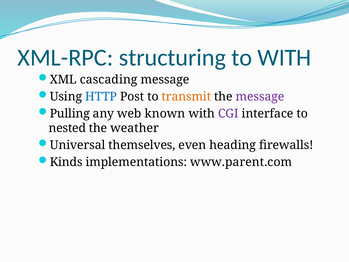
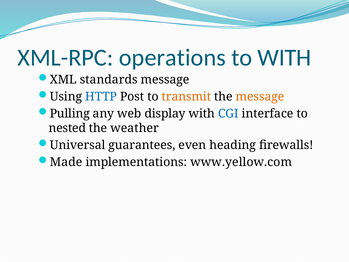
structuring: structuring -> operations (172, 58)
cascading: cascading -> standards (109, 80)
message colour: purple -> orange (260, 97)
known: known -> display (165, 114)
CGI colour: purple -> blue (228, 114)
themselves: themselves -> guarantees (142, 145)
Kinds: Kinds -> Made (66, 162)
www.parent.com: www.parent.com -> www.yellow.com (241, 162)
